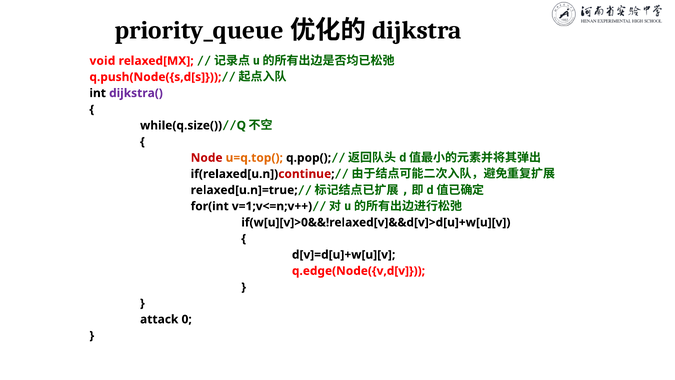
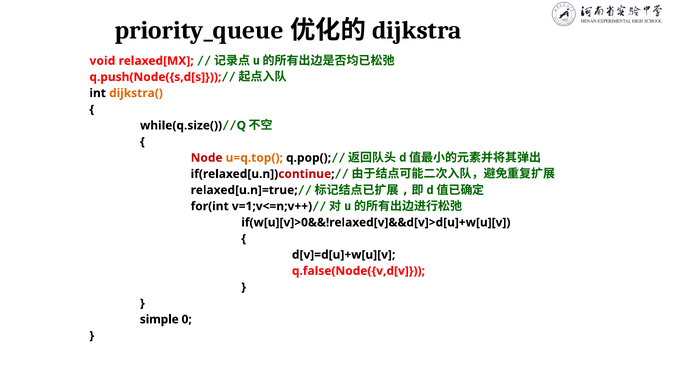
dijkstra( colour: purple -> orange (136, 93)
q.edge(Node({v,d[v: q.edge(Node({v,d[v -> q.false(Node({v,d[v (358, 271)
attack: attack -> simple (159, 319)
